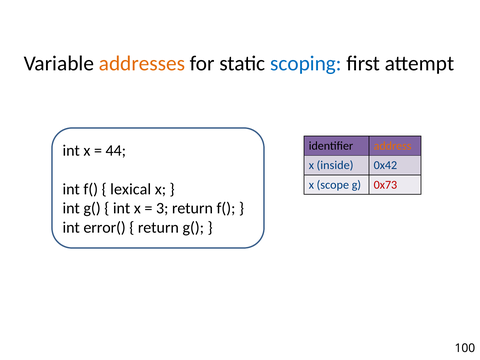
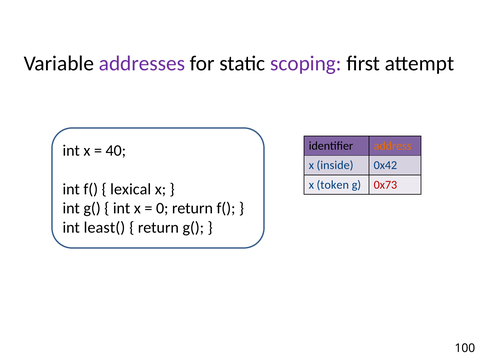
addresses colour: orange -> purple (142, 63)
scoping colour: blue -> purple (306, 63)
44: 44 -> 40 (116, 151)
scope: scope -> token (333, 185)
3: 3 -> 0 (162, 208)
error(: error( -> least( (104, 227)
